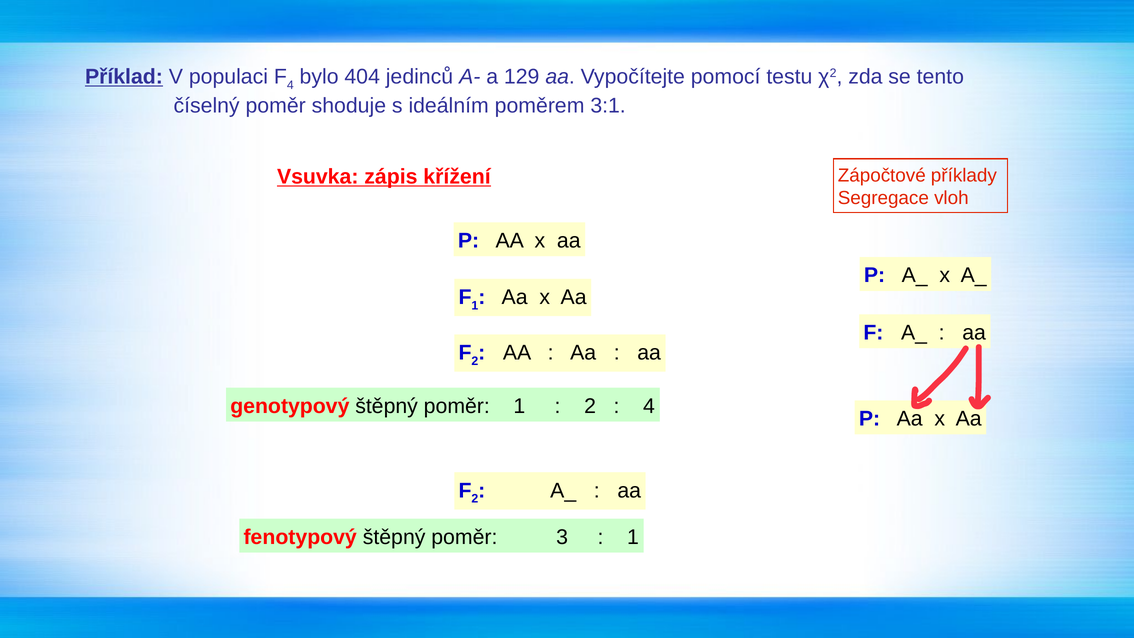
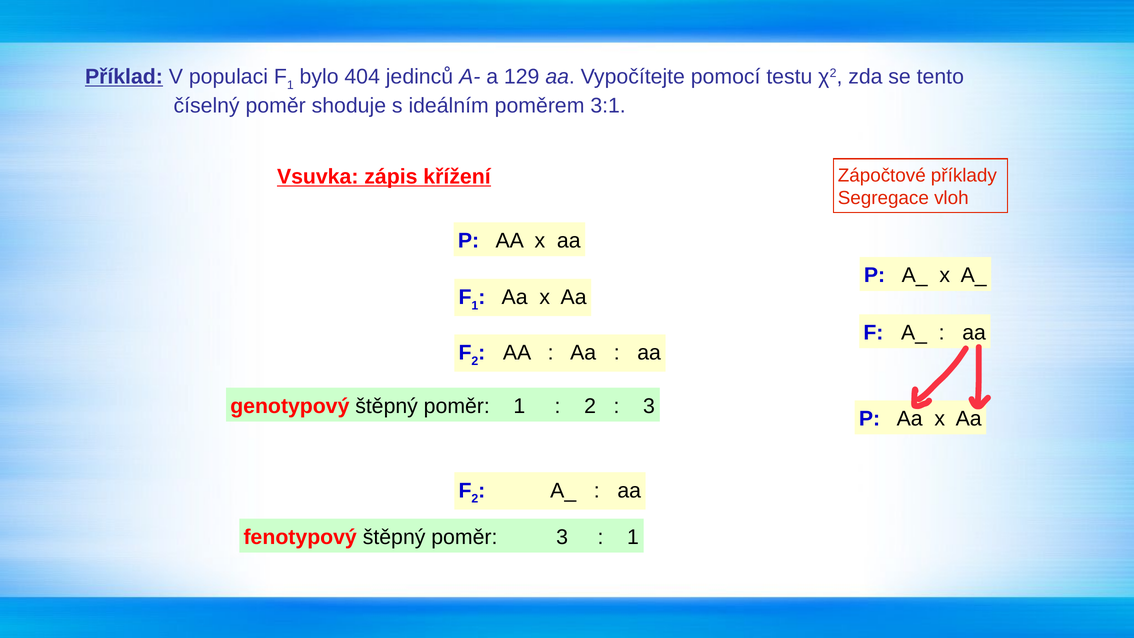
populaci F 4: 4 -> 1 (290, 85)
4: 4 -> 3 (649, 406)
